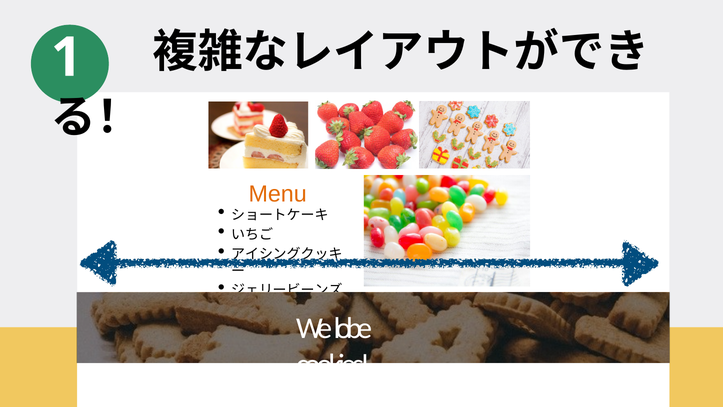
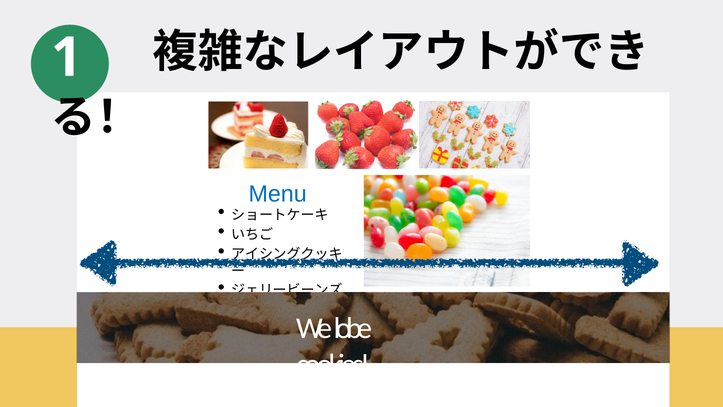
Menu colour: orange -> blue (278, 194)
